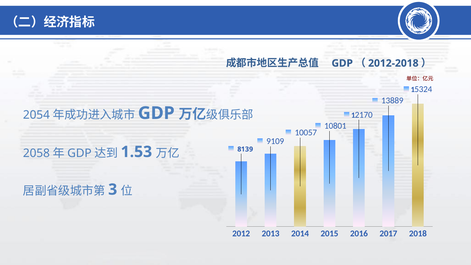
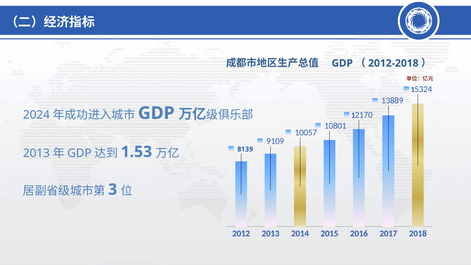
2054: 2054 -> 2024 (36, 115)
2058: 2058 -> 2013 (36, 153)
